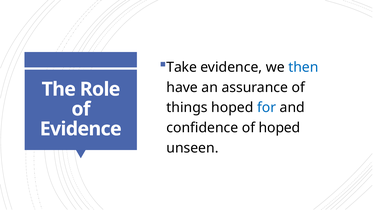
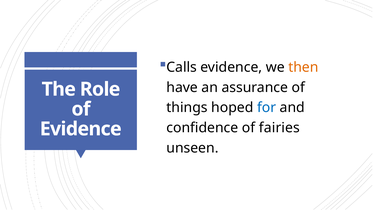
Take: Take -> Calls (182, 67)
then colour: blue -> orange (303, 67)
of hoped: hoped -> fairies (279, 128)
